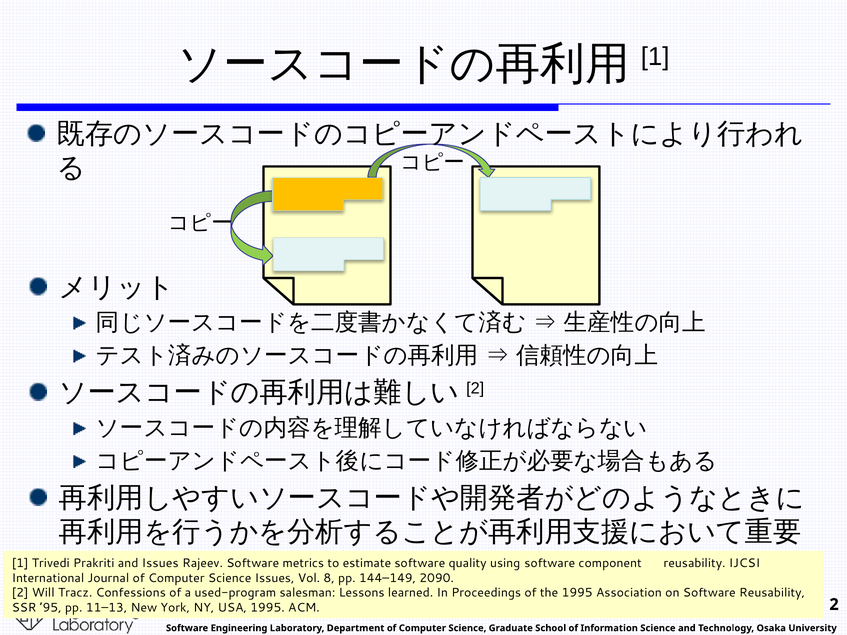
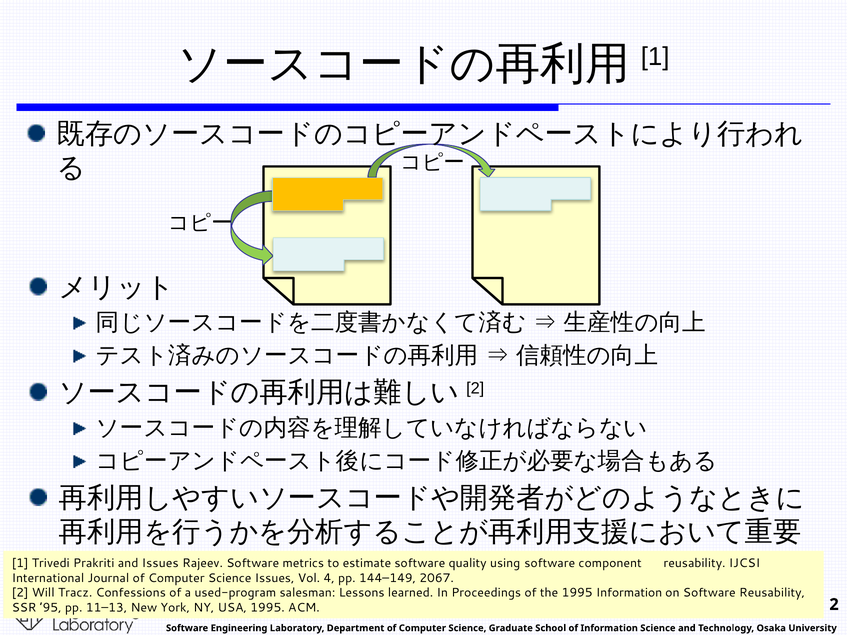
8: 8 -> 4 (329, 578)
2090: 2090 -> 2067 (437, 578)
1995 Association: Association -> Information (629, 593)
